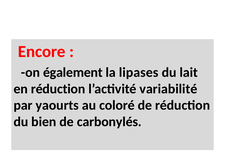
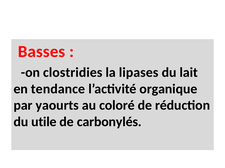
Encore: Encore -> Basses (42, 52)
également: également -> clostridies (73, 73)
en réduction: réduction -> tendance (58, 89)
variabilité: variabilité -> organique (168, 89)
bien: bien -> utile (44, 122)
